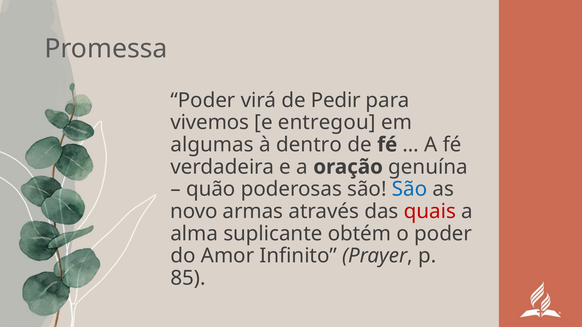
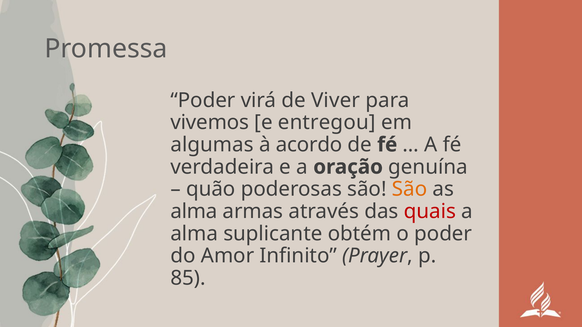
Pedir: Pedir -> Viver (336, 100)
dentro: dentro -> acordo (309, 145)
São colour: blue -> orange (410, 189)
novo: novo -> alma (194, 212)
